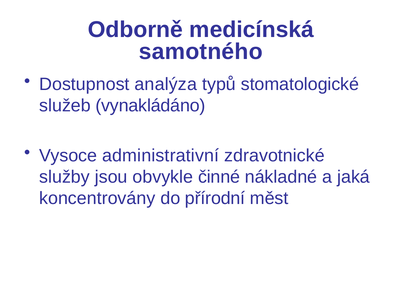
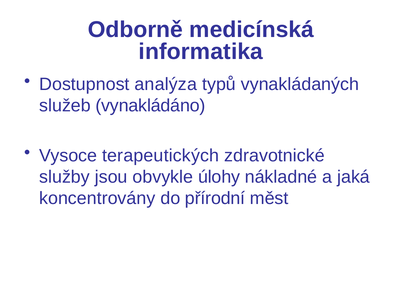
samotného: samotného -> informatika (201, 52)
stomatologické: stomatologické -> vynakládaných (300, 84)
administrativní: administrativní -> terapeutických (161, 156)
činné: činné -> úlohy (219, 177)
